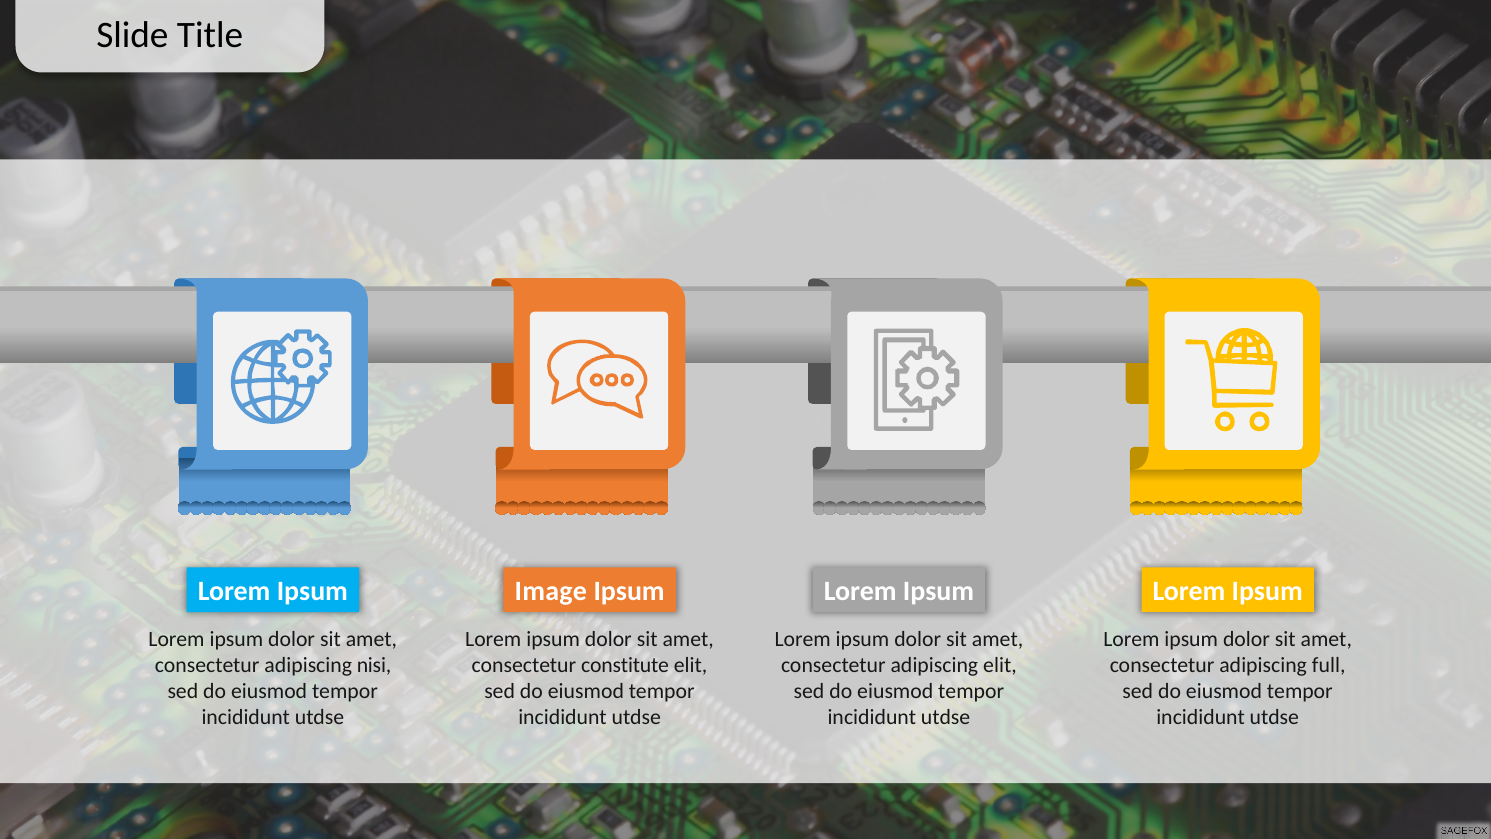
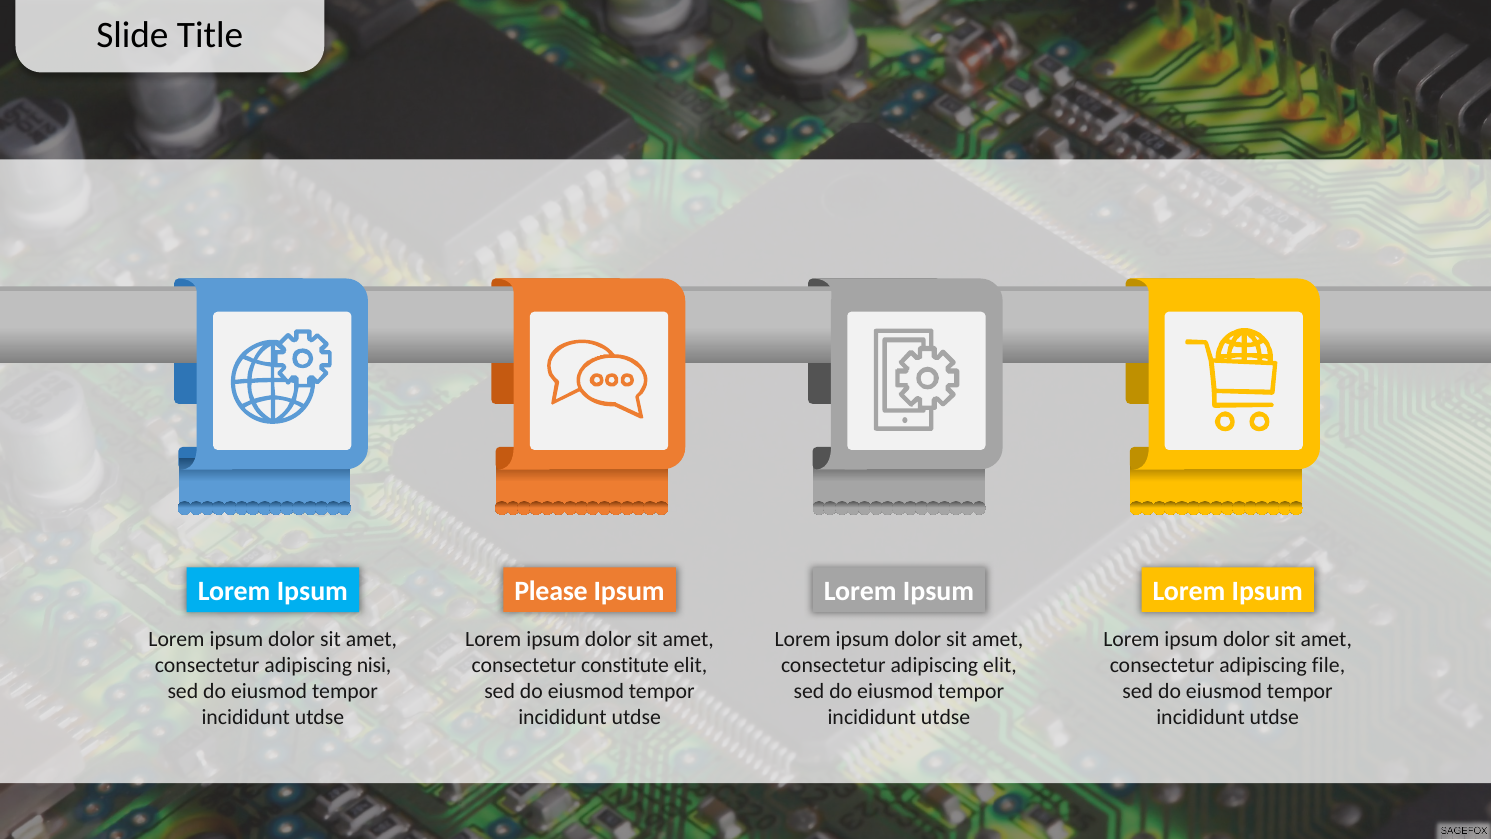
Image: Image -> Please (551, 591)
full: full -> file (1329, 665)
